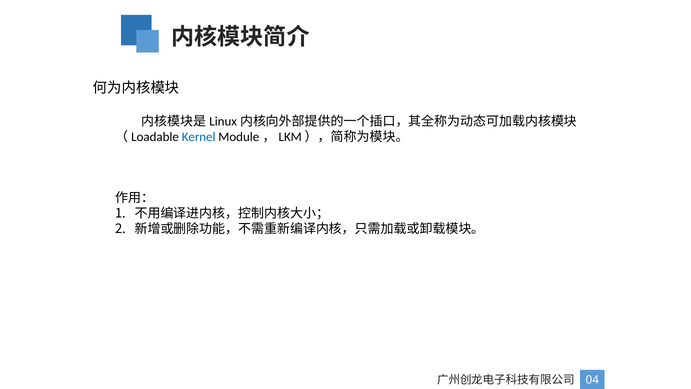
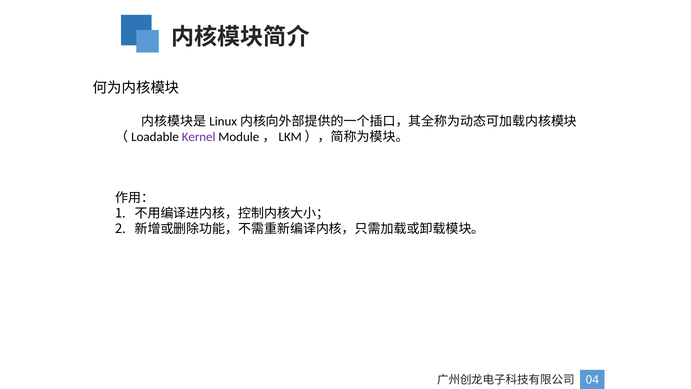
Kernel colour: blue -> purple (199, 137)
